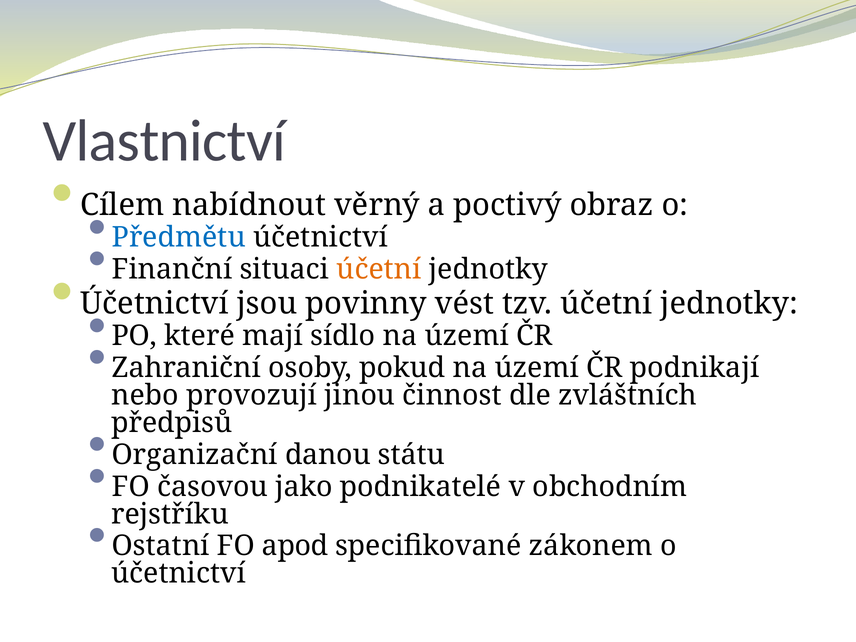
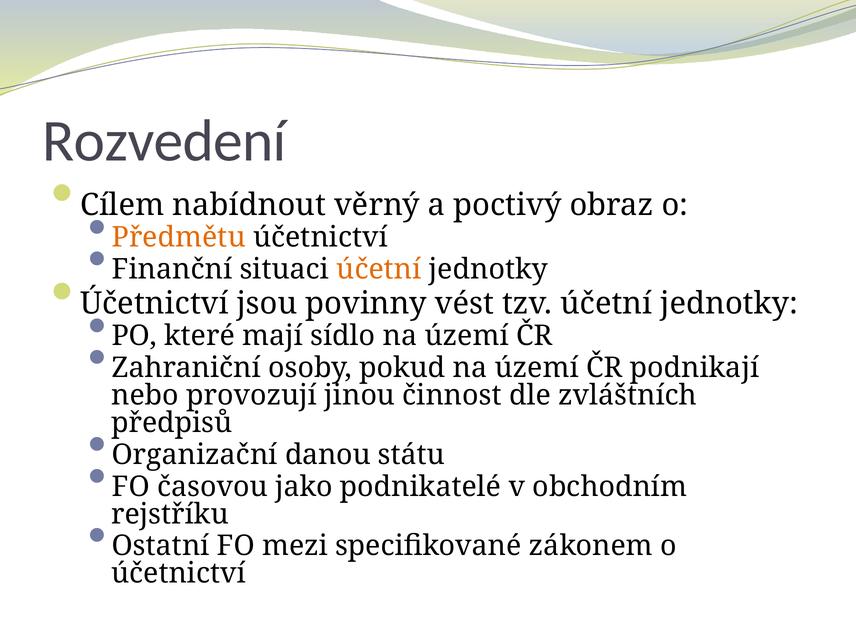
Vlastnictví: Vlastnictví -> Rozvedení (164, 141)
Předmětu colour: blue -> orange (179, 238)
apod: apod -> mezi (295, 546)
